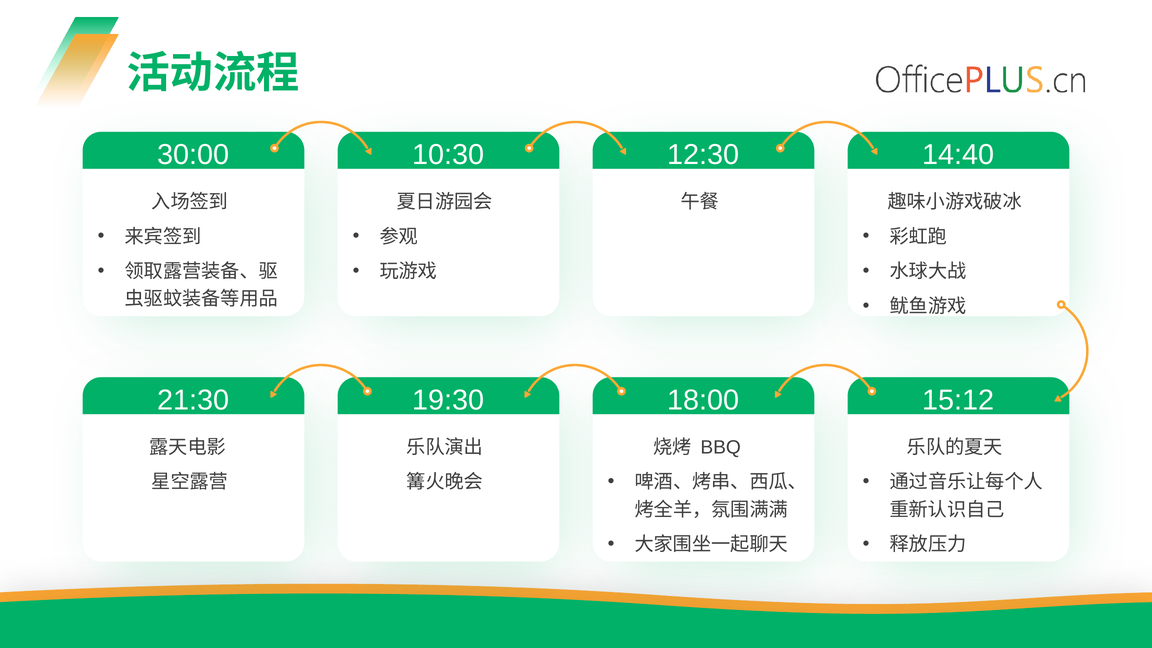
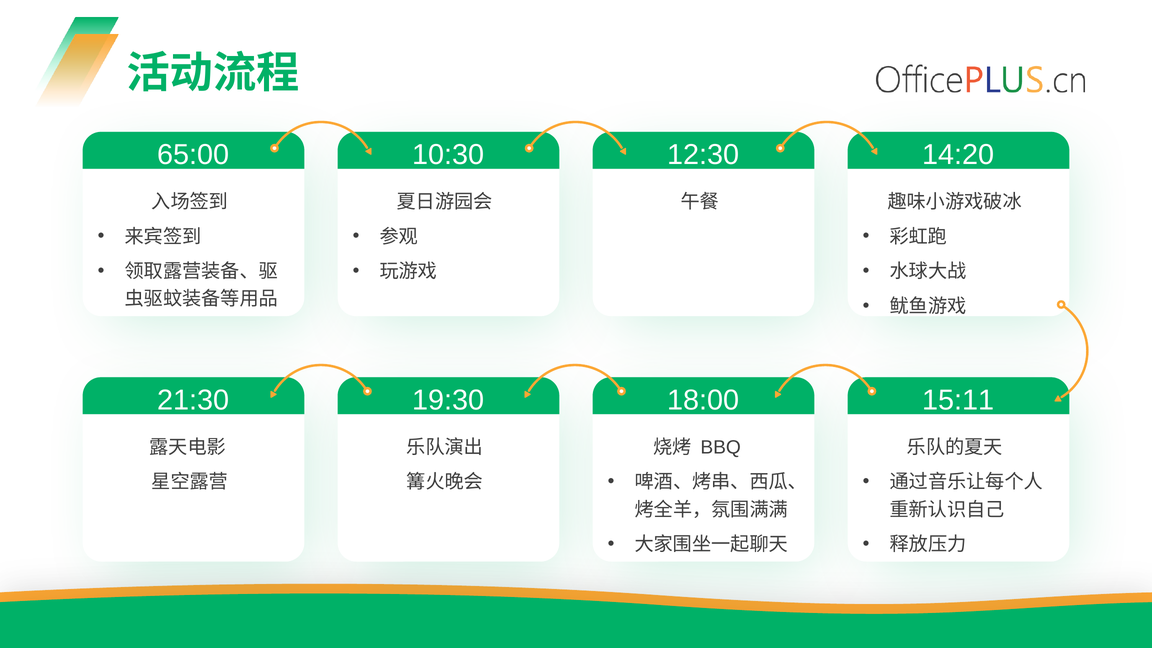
30:00: 30:00 -> 65:00 (193, 155)
14:40: 14:40 -> 14:20 (958, 155)
15:12: 15:12 -> 15:11 (958, 400)
